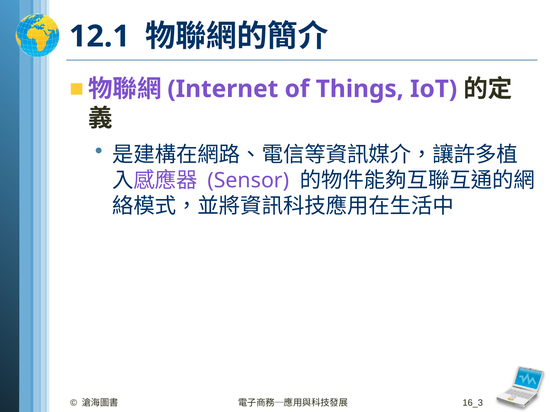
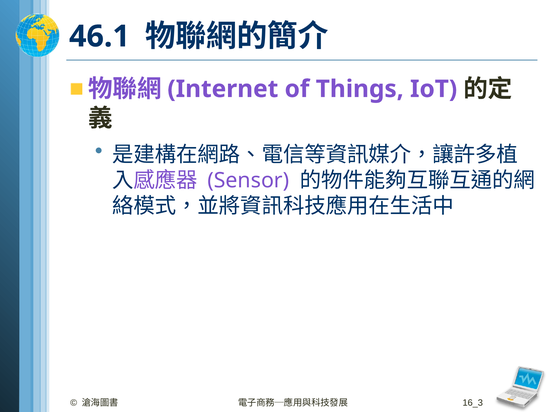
12.1: 12.1 -> 46.1 (99, 36)
